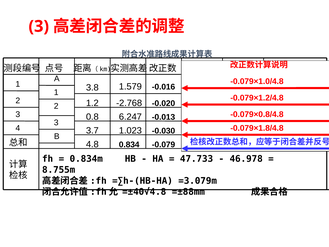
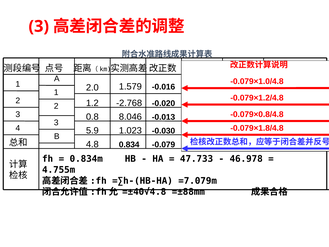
3.8: 3.8 -> 2.0 (92, 88)
6.247: 6.247 -> 8.046 (130, 117)
3.7: 3.7 -> 5.9 (92, 130)
8.755m: 8.755m -> 4.755m (59, 170)
=3.079m: =3.079m -> =7.079m (198, 181)
